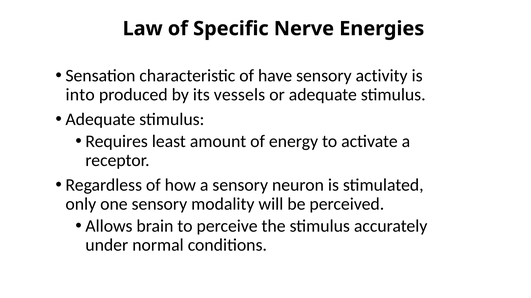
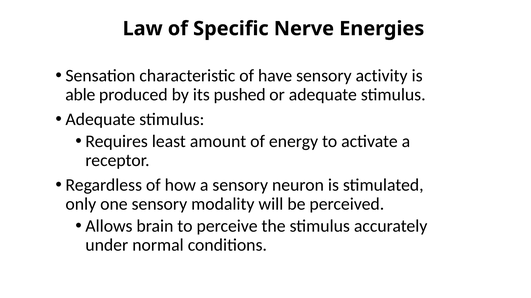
into: into -> able (80, 95)
vessels: vessels -> pushed (240, 95)
